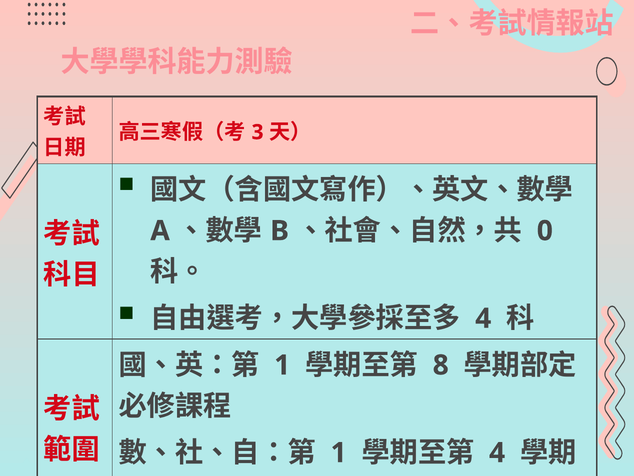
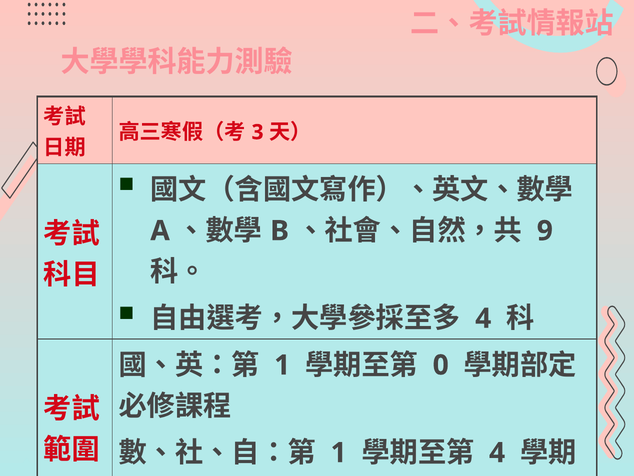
0: 0 -> 9 (545, 231)
8: 8 -> 0 (441, 365)
